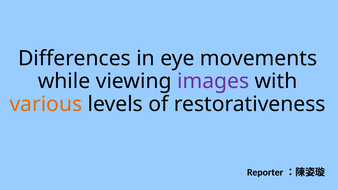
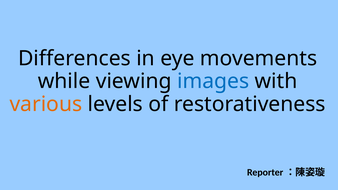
images colour: purple -> blue (213, 81)
